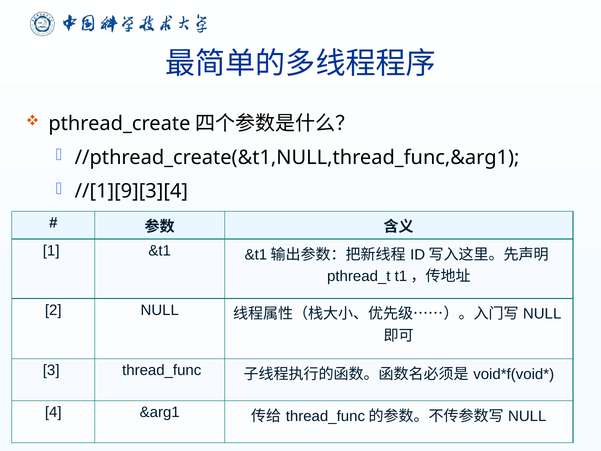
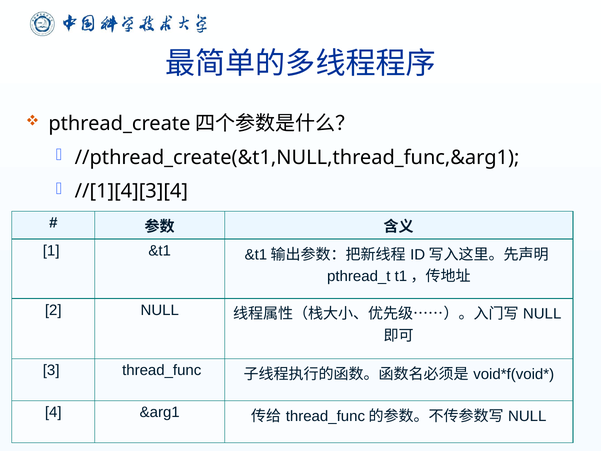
//[1][9][3][4: //[1][9][3][4 -> //[1][4][3][4 (131, 191)
